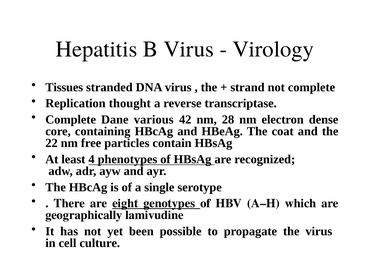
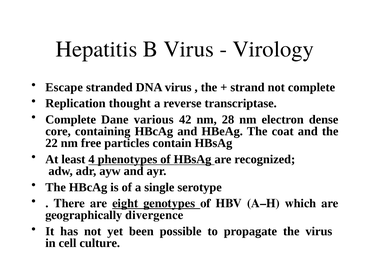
Tissues: Tissues -> Escape (64, 87)
lamivudine: lamivudine -> divergence (154, 216)
